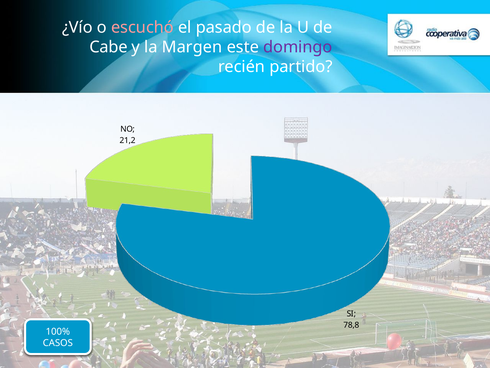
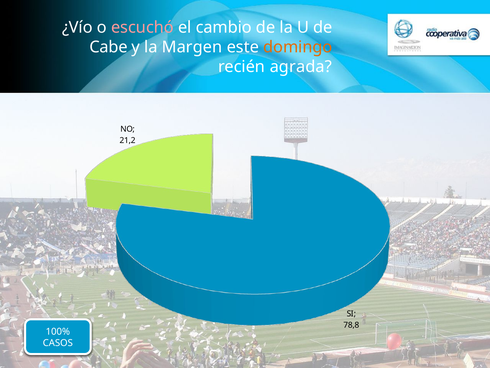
pasado: pasado -> cambio (224, 27)
domingo colour: purple -> orange (298, 47)
partido: partido -> agrada (301, 67)
